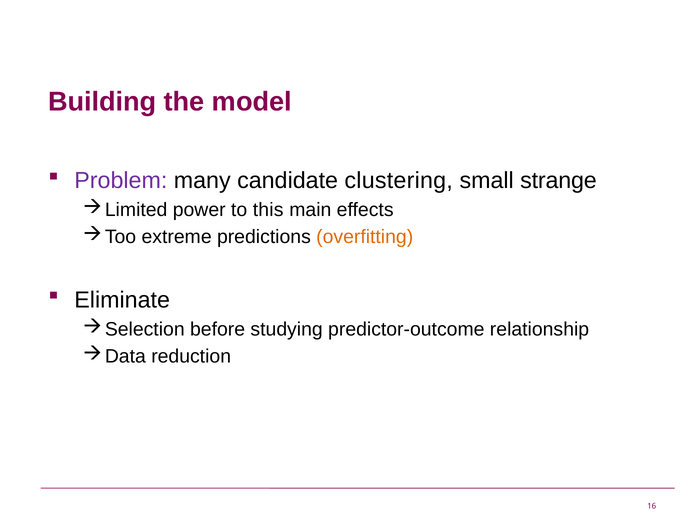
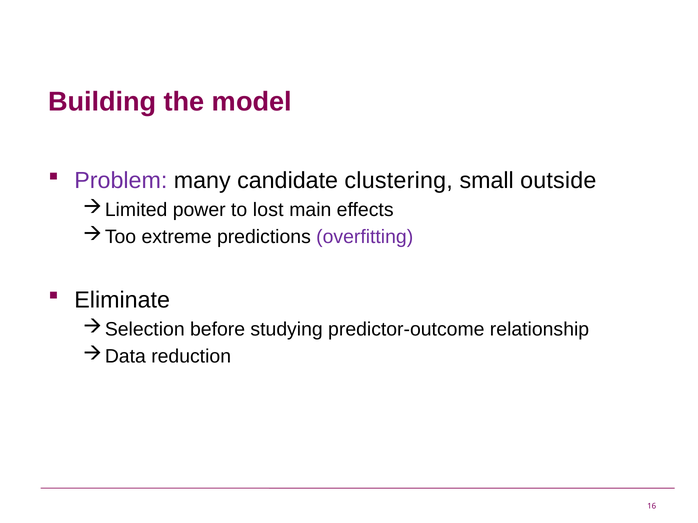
strange: strange -> outside (558, 181)
this: this -> lost (268, 210)
overfitting colour: orange -> purple (365, 237)
